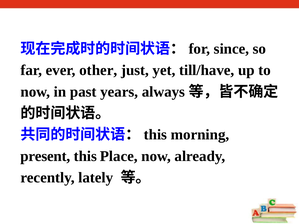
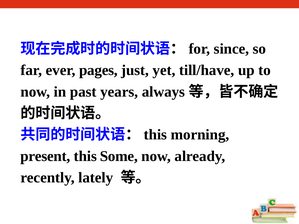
other: other -> pages (98, 70)
Place: Place -> Some (119, 156)
